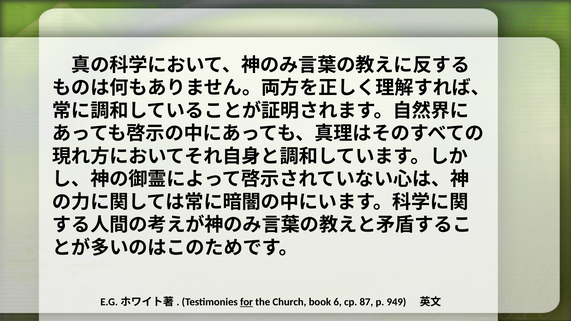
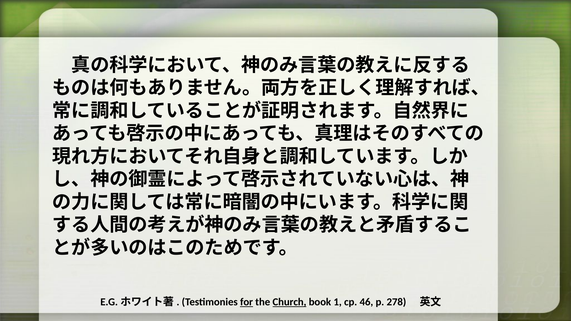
Church underline: none -> present (289, 302)
6: 6 -> 1 (338, 302)
87: 87 -> 46 (366, 302)
949: 949 -> 278 (396, 302)
